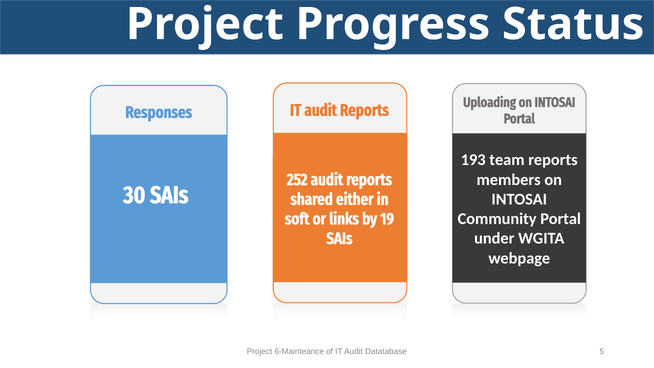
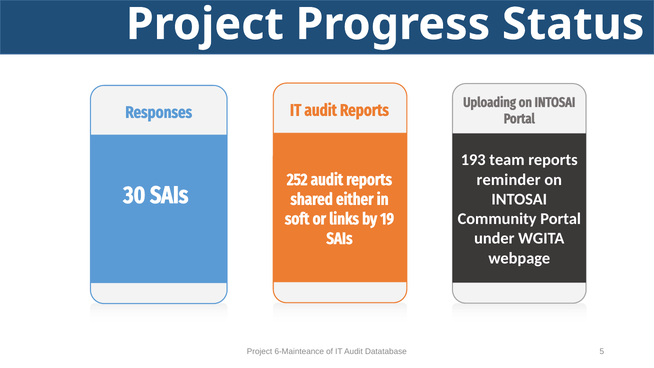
members: members -> reminder (509, 180)
